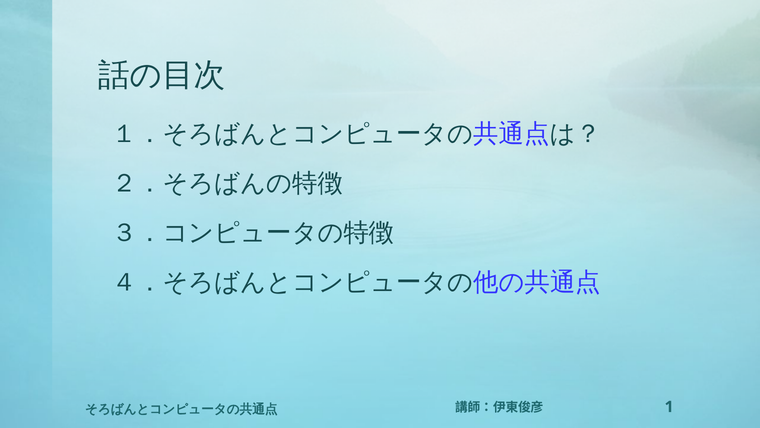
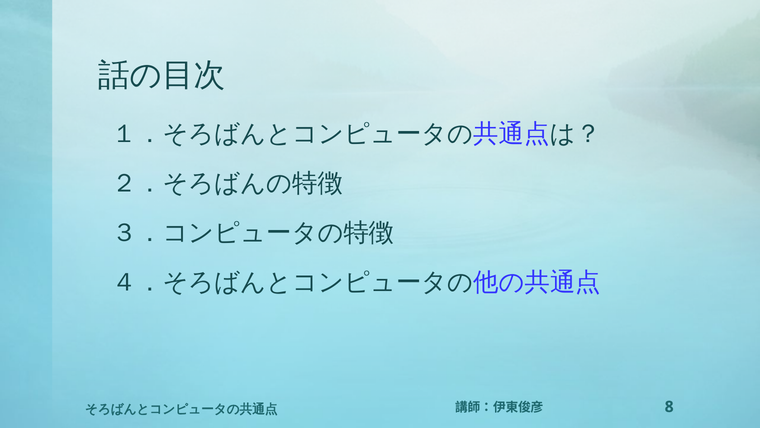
1: 1 -> 8 (669, 406)
